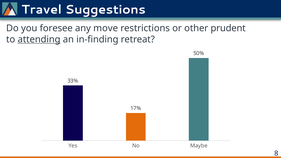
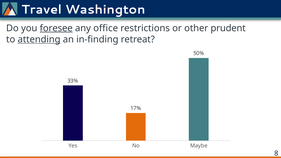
Suggestions: Suggestions -> Washington (105, 10)
foresee underline: none -> present (56, 28)
move: move -> office (106, 28)
